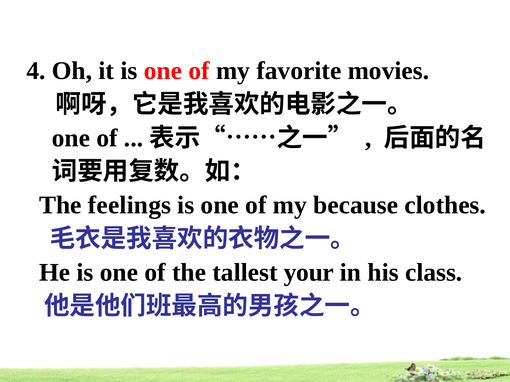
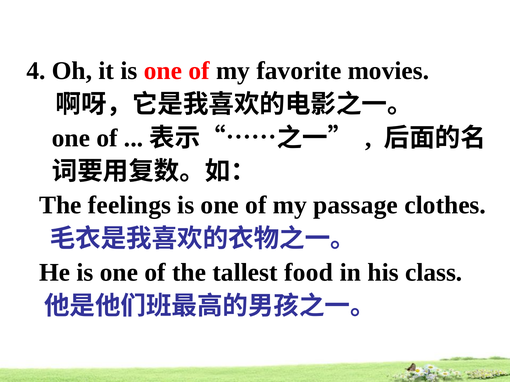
because: because -> passage (356, 205)
your: your -> food (309, 273)
